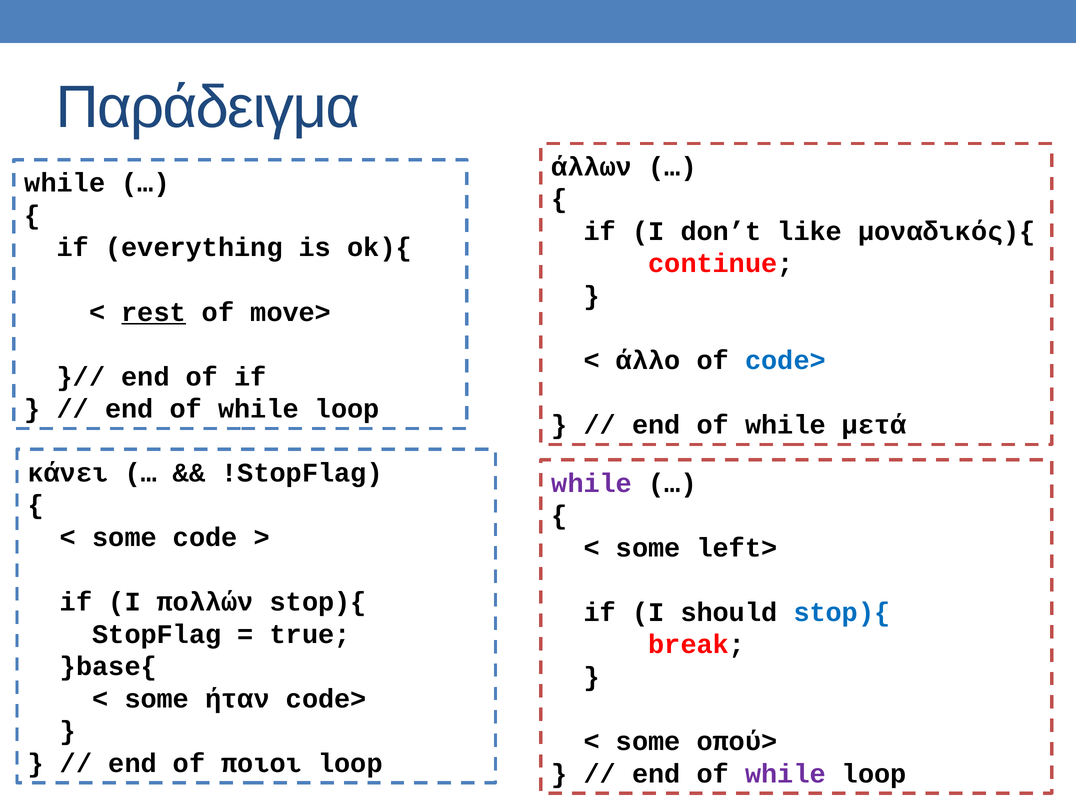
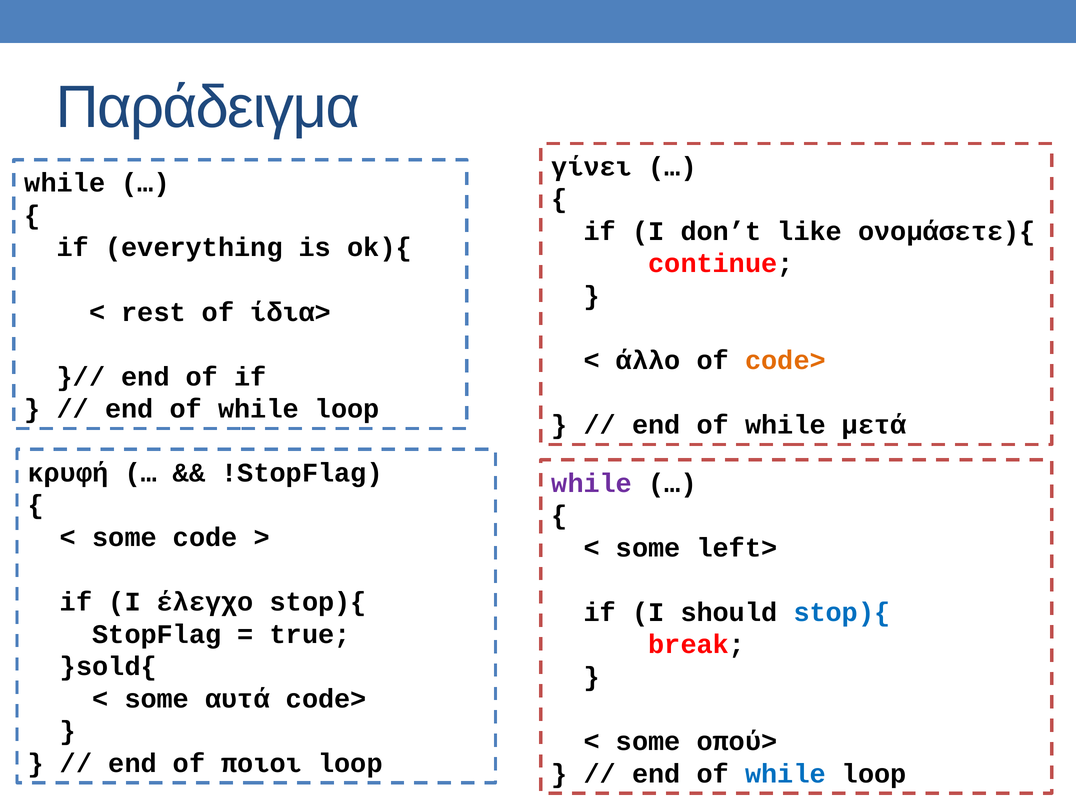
άλλων: άλλων -> γίνει (592, 167)
μοναδικός){: μοναδικός){ -> ονομάσετε){ (947, 231)
rest underline: present -> none (154, 312)
move>: move> -> ίδια> (291, 312)
code> colour: blue -> orange (785, 360)
κάνει: κάνει -> κρυφή (68, 473)
πολλών: πολλών -> έλεγχο (205, 602)
}base{: }base{ -> }sold{ (108, 666)
ήταν: ήταν -> αυτά (237, 699)
while colour: purple -> blue (785, 774)
